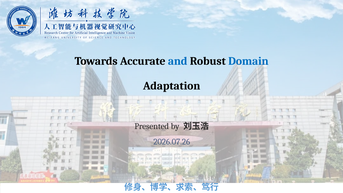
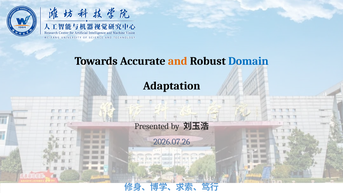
and colour: blue -> orange (178, 61)
